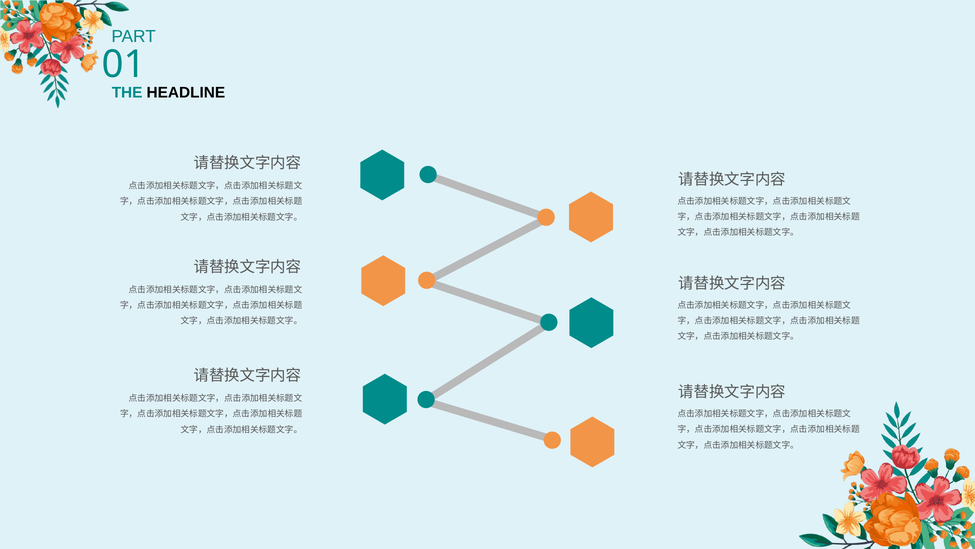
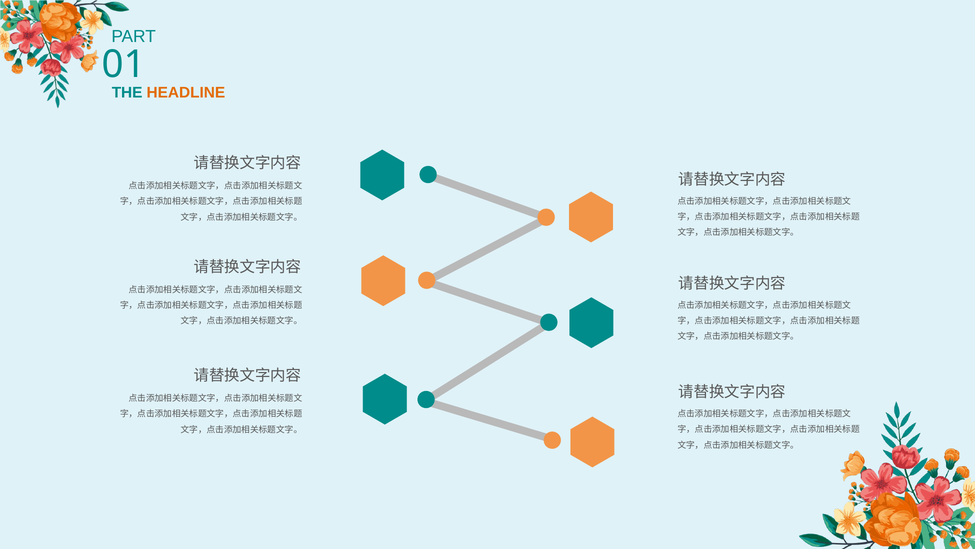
HEADLINE colour: black -> orange (186, 92)
